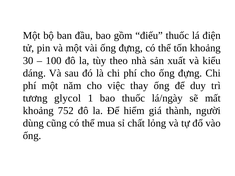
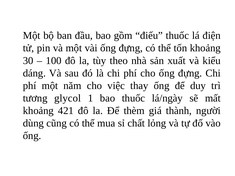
752: 752 -> 421 (66, 111)
hiểm: hiểm -> thèm (134, 111)
